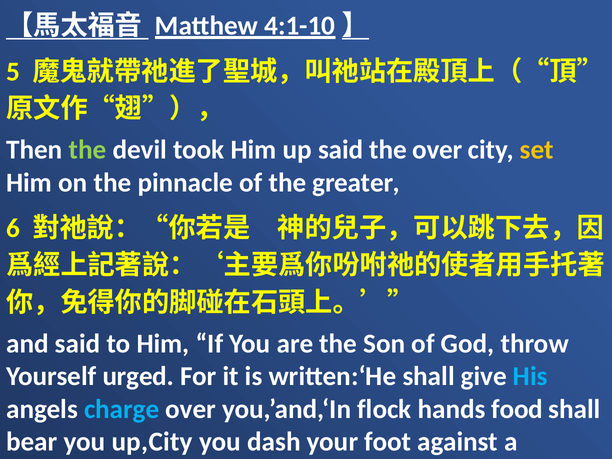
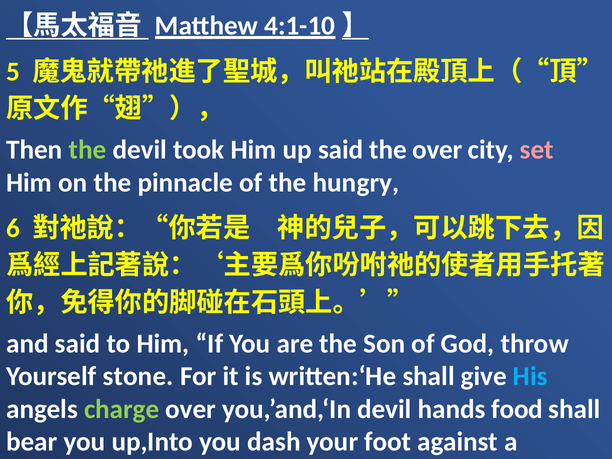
set colour: yellow -> pink (537, 150)
greater: greater -> hungry (356, 183)
Yourself urged: urged -> stone (138, 376)
charge colour: light blue -> light green (122, 409)
you,’and,‘In flock: flock -> devil (384, 409)
up,City: up,City -> up,Into (152, 442)
